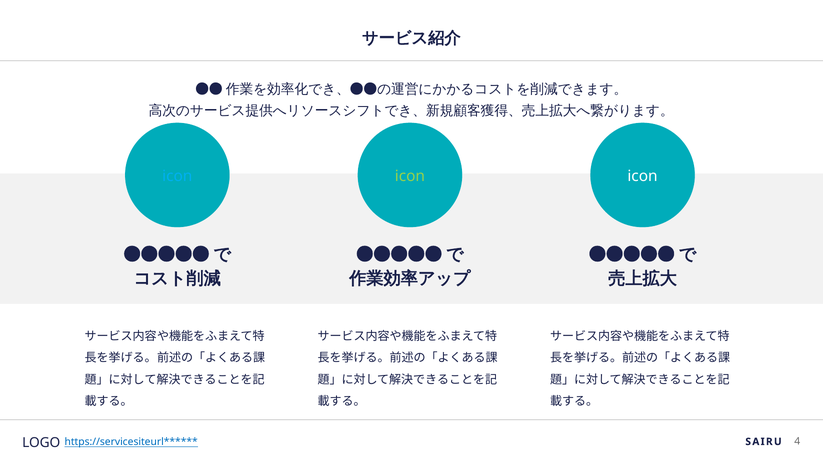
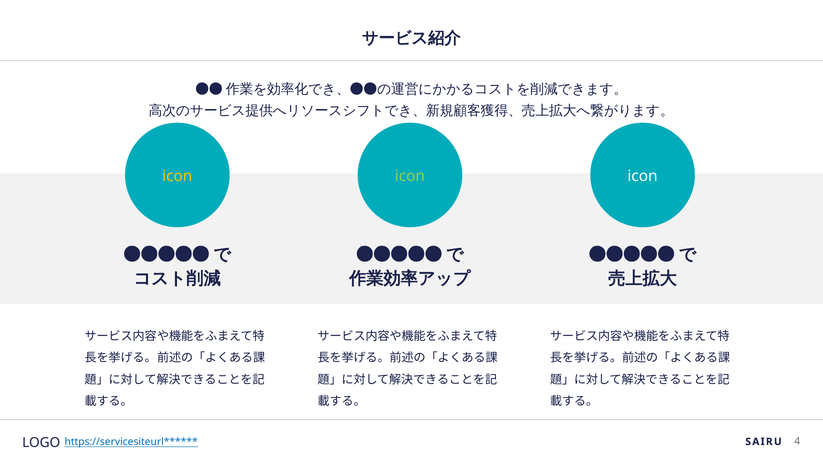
icon colour: light blue -> yellow (177, 176)
